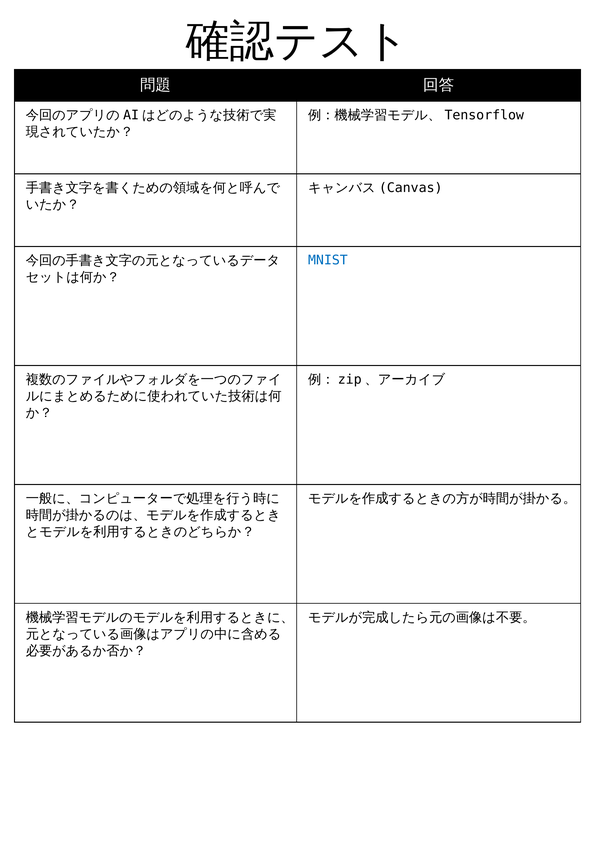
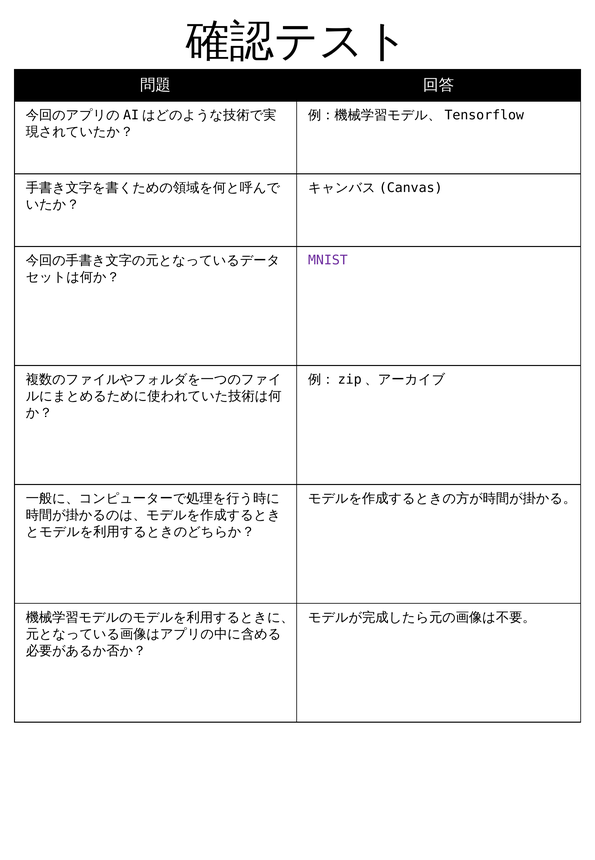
MNIST colour: blue -> purple (328, 260)
